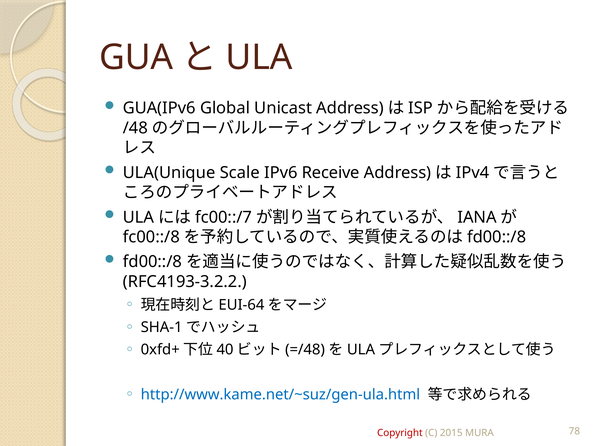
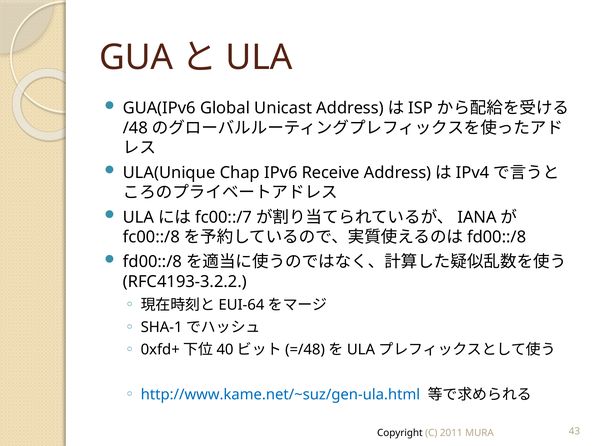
Scale: Scale -> Chap (240, 172)
Copyright colour: red -> black (400, 432)
2015: 2015 -> 2011 (451, 432)
78: 78 -> 43 (574, 431)
